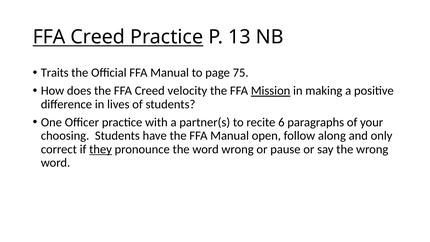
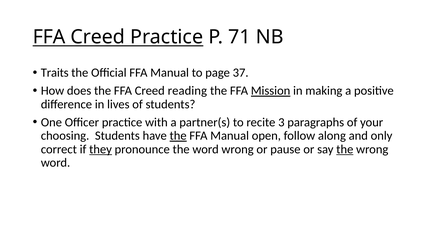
13: 13 -> 71 (239, 37)
75: 75 -> 37 (241, 73)
velocity: velocity -> reading (187, 91)
6: 6 -> 3 (281, 122)
the underline: none -> present (178, 136)
the underline: none -> present (345, 149)
